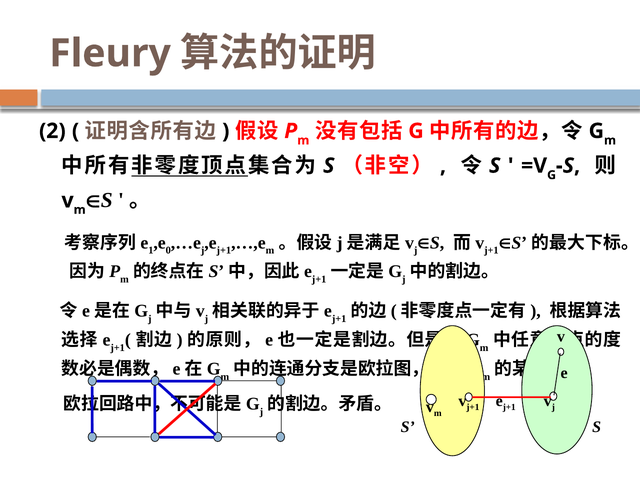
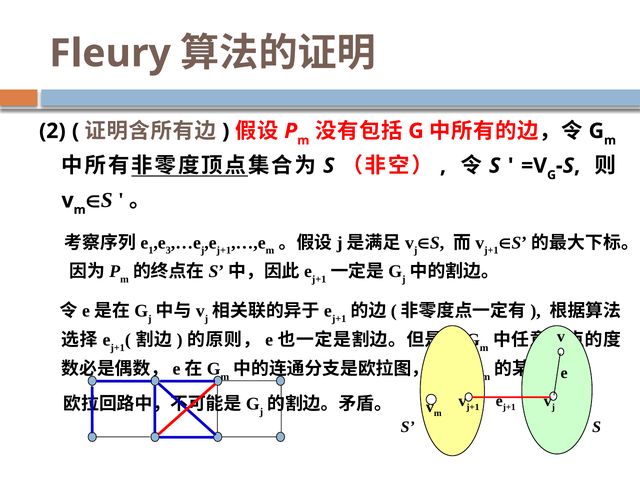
0: 0 -> 3 (168, 250)
